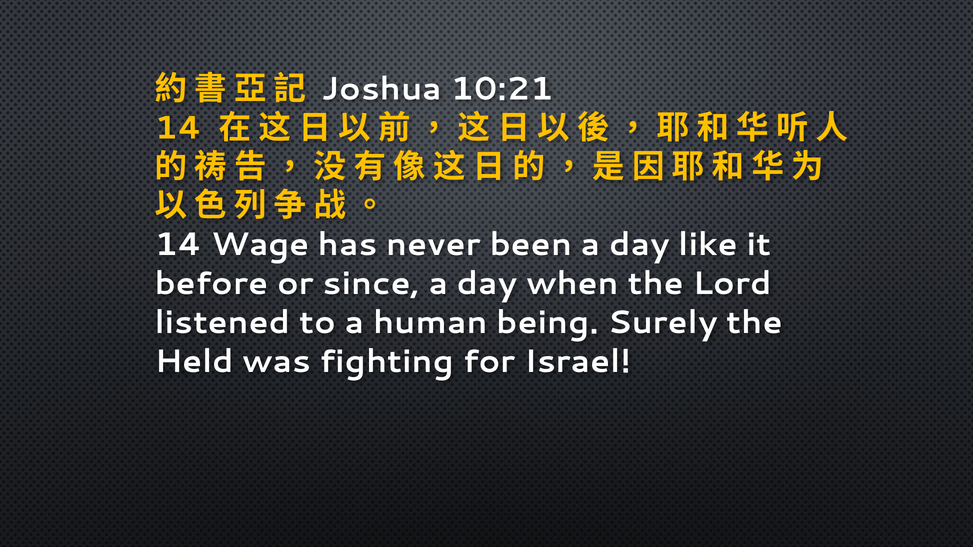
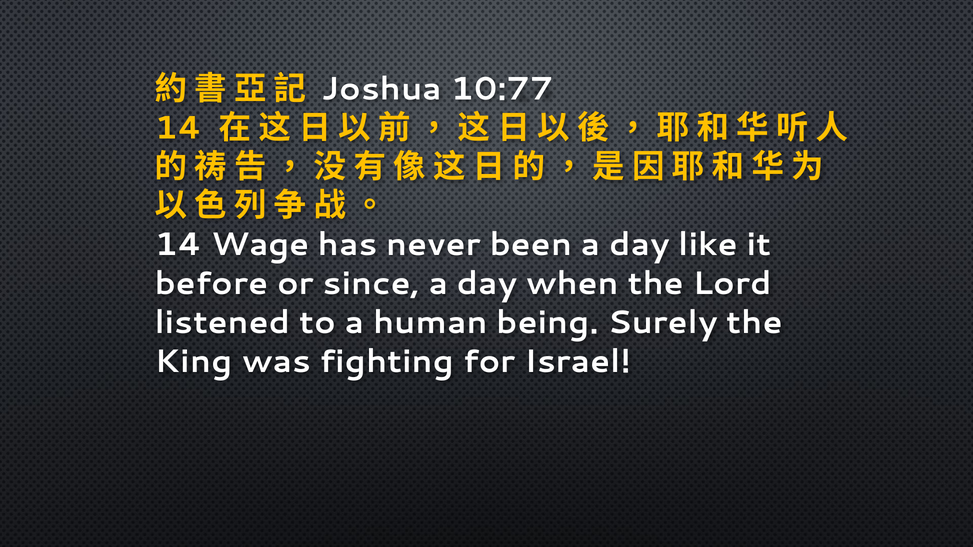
10:21: 10:21 -> 10:77 (502, 89)
Held: Held -> King (194, 362)
